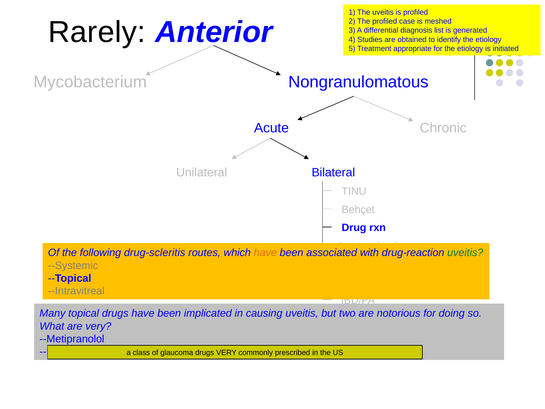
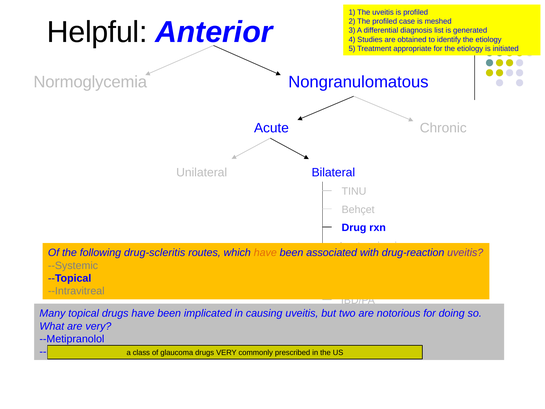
Rarely: Rarely -> Helpful (97, 32)
Mycobacterium: Mycobacterium -> Normoglycemia (90, 82)
uveitis colour: green -> purple (465, 253)
